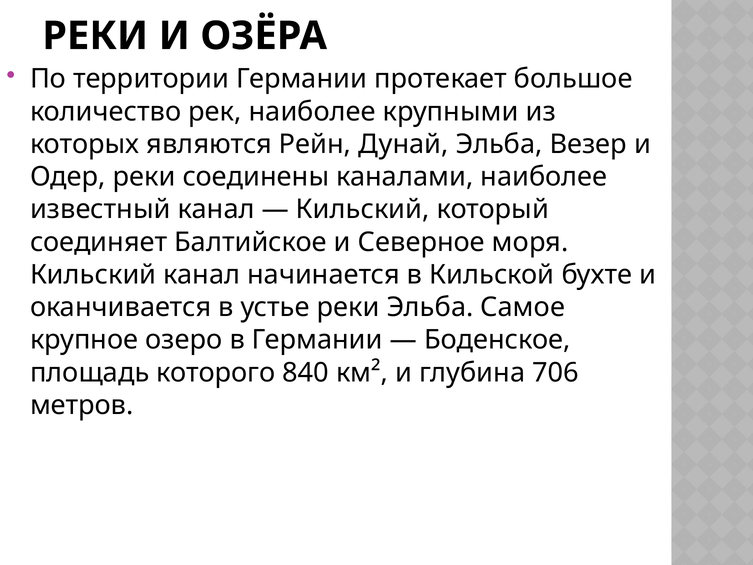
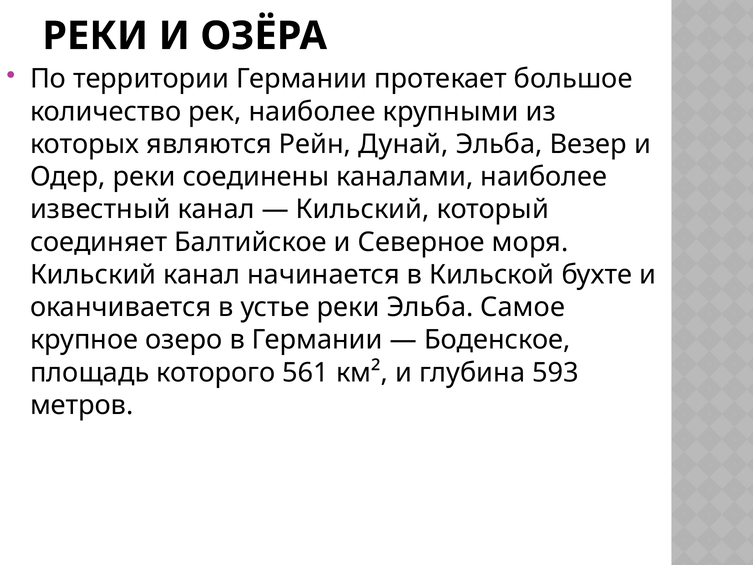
840: 840 -> 561 (306, 372)
706: 706 -> 593 (556, 372)
